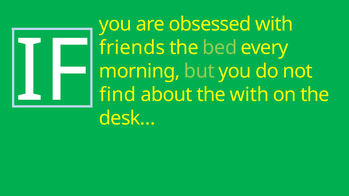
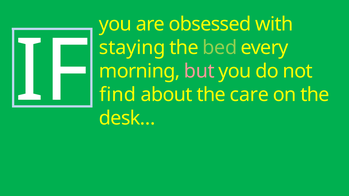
friends: friends -> staying (132, 48)
but colour: light green -> pink (199, 71)
the with: with -> care (249, 95)
